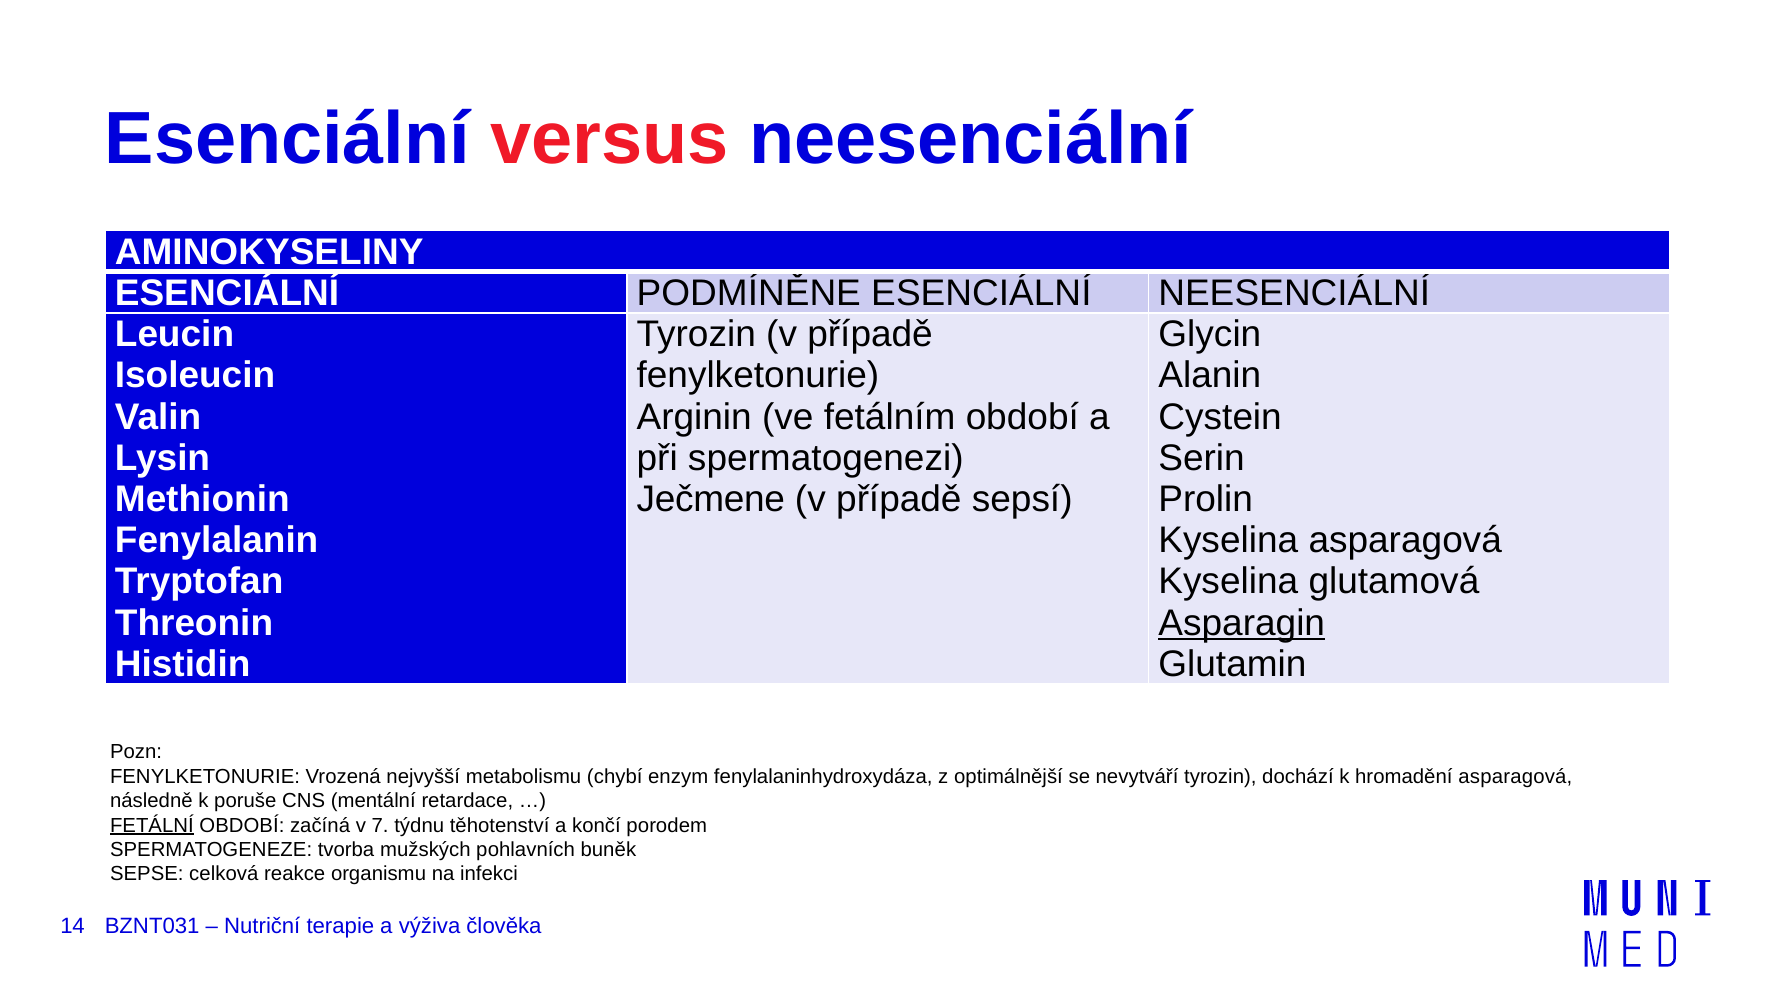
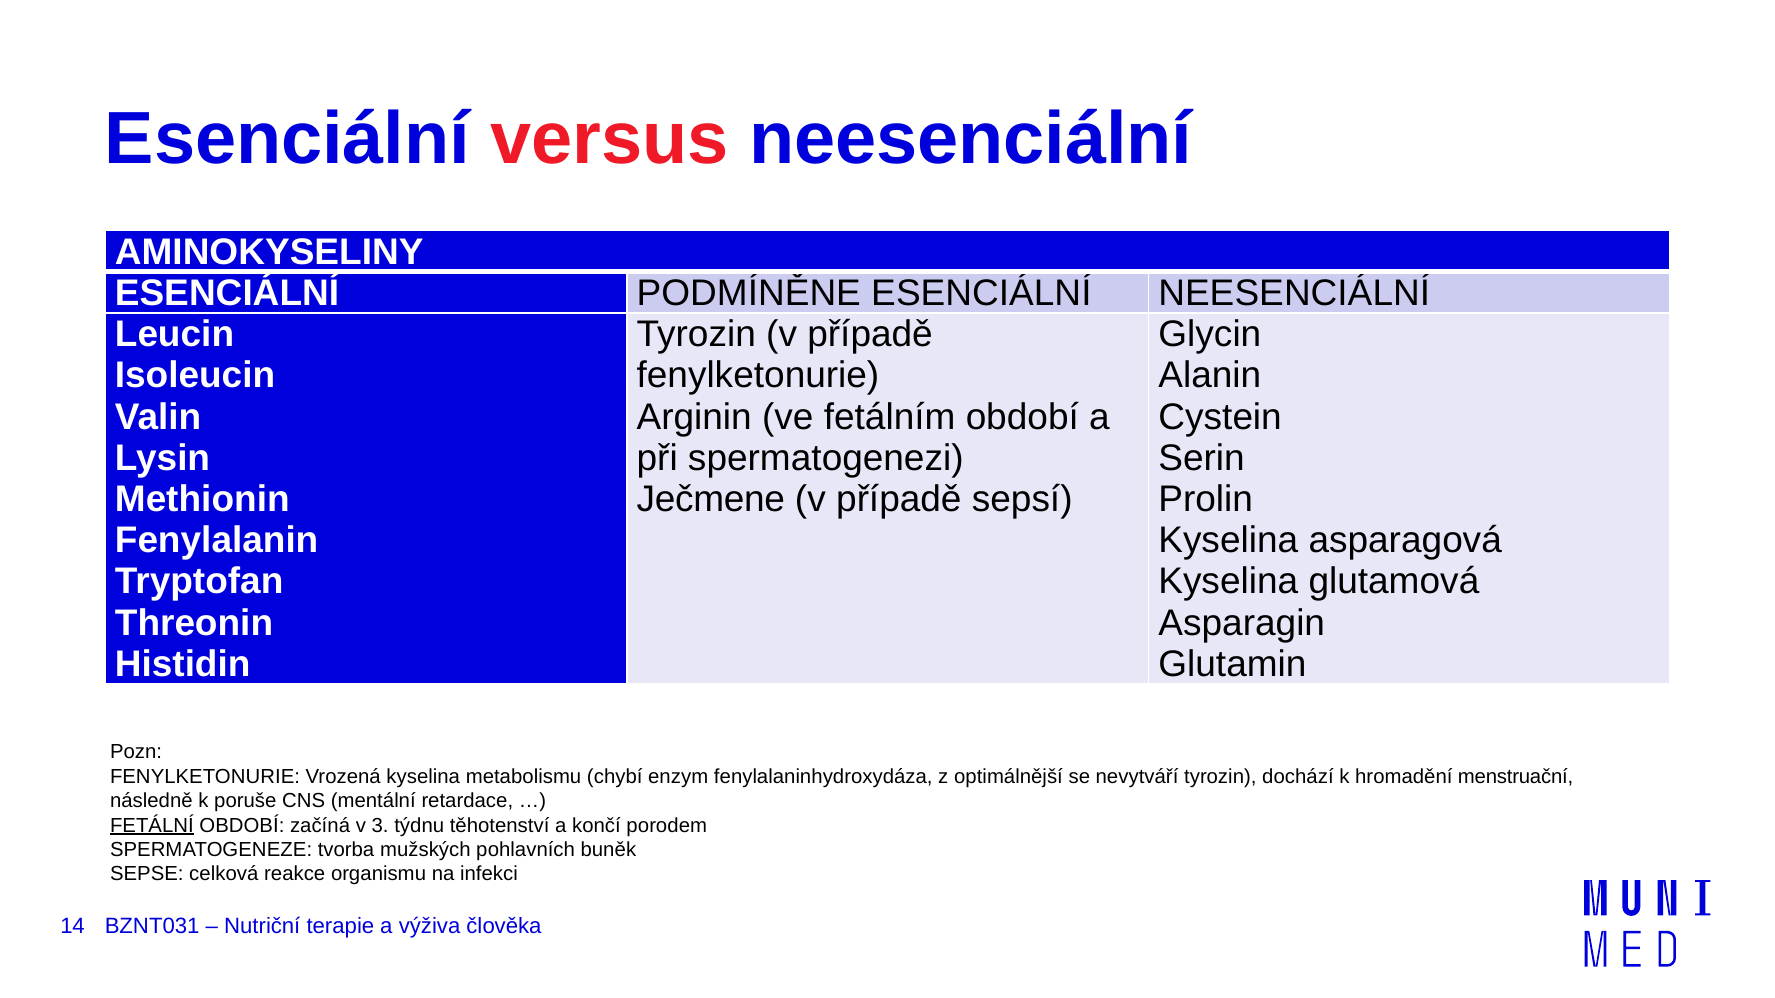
Asparagin underline: present -> none (1242, 623)
Vrozená nejvyšší: nejvyšší -> kyselina (423, 777)
hromadění asparagová: asparagová -> menstruační (1516, 777)
7: 7 -> 3 (380, 826)
